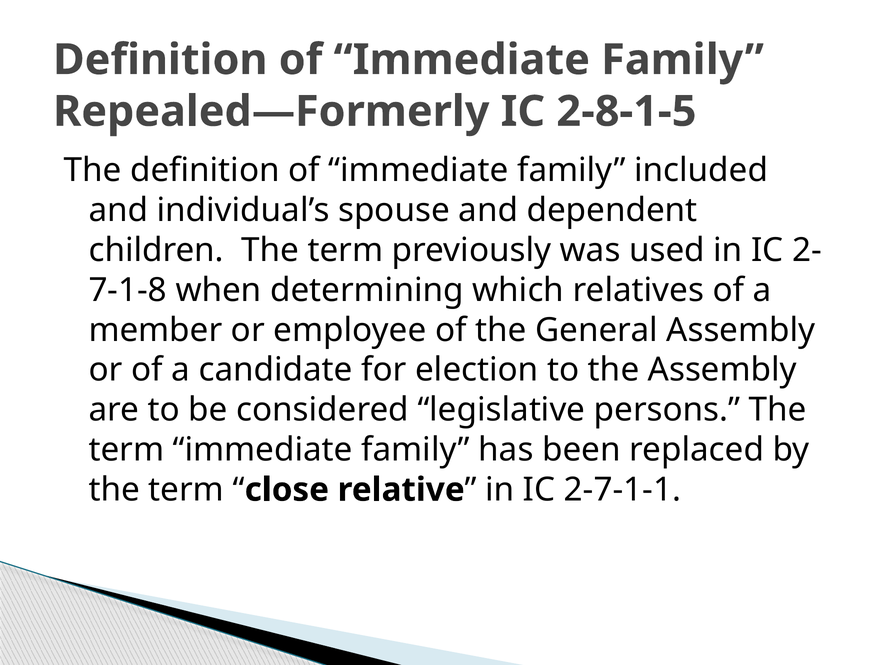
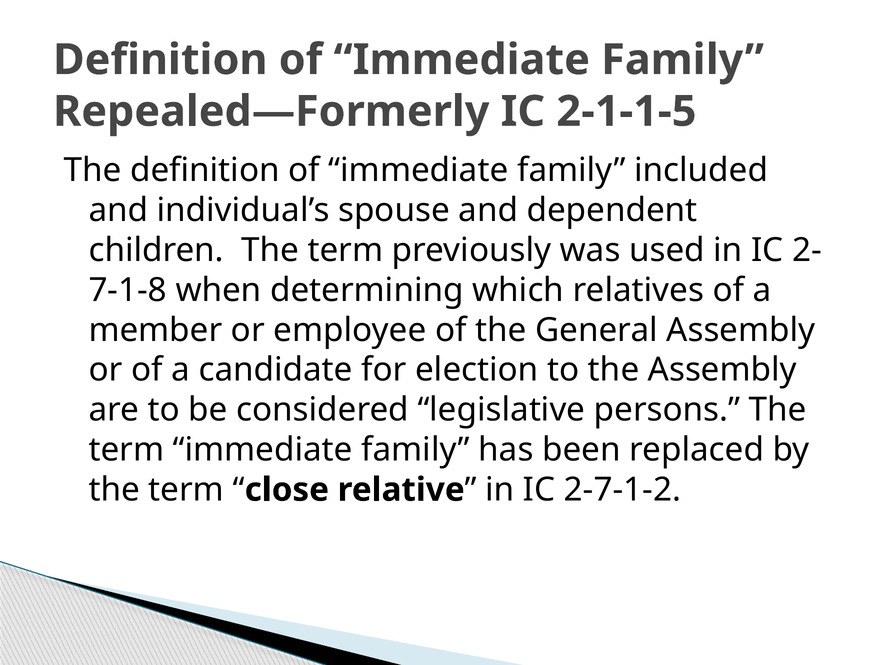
2-8-1-5: 2-8-1-5 -> 2-1-1-5 (626, 112)
2-7-1-1: 2-7-1-1 -> 2-7-1-2 (622, 490)
